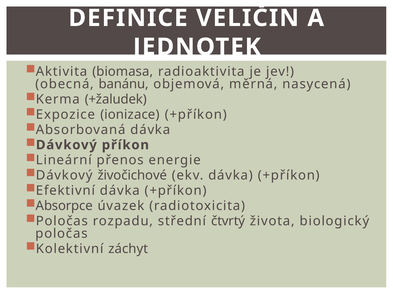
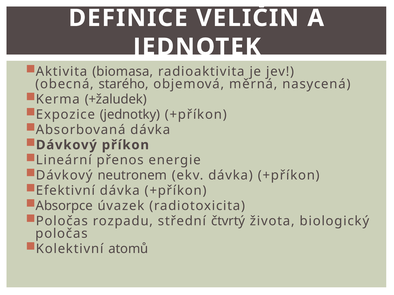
banánu: banánu -> starého (124, 84)
ionizace: ionizace -> jednotky (130, 115)
živočichové: živočichové -> neutronem (132, 176)
záchyt: záchyt -> atomů (128, 249)
